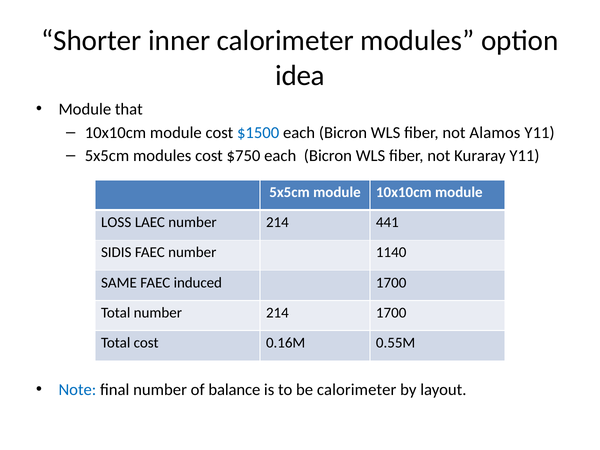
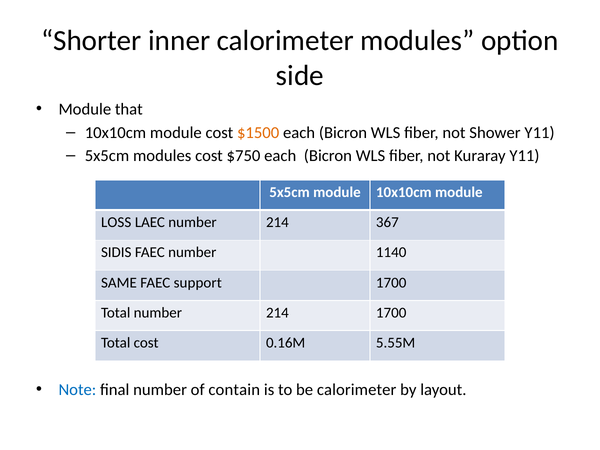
idea: idea -> side (300, 76)
$1500 colour: blue -> orange (258, 133)
Alamos: Alamos -> Shower (495, 133)
441: 441 -> 367 (387, 222)
induced: induced -> support (198, 283)
0.55M: 0.55M -> 5.55M (396, 343)
balance: balance -> contain (234, 390)
